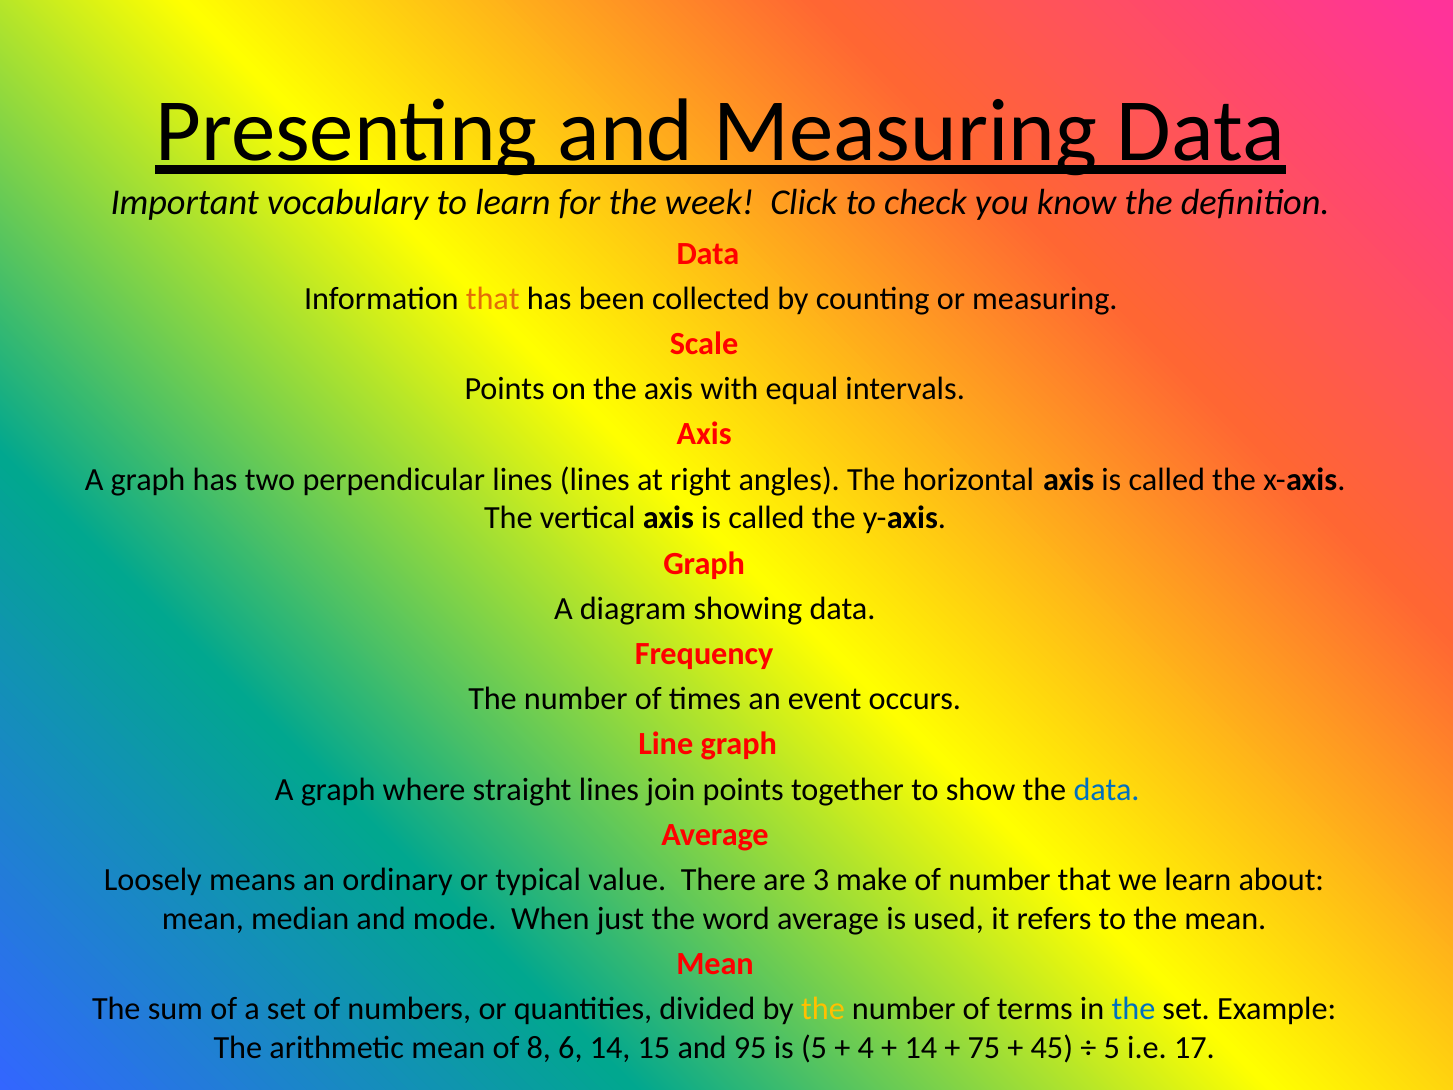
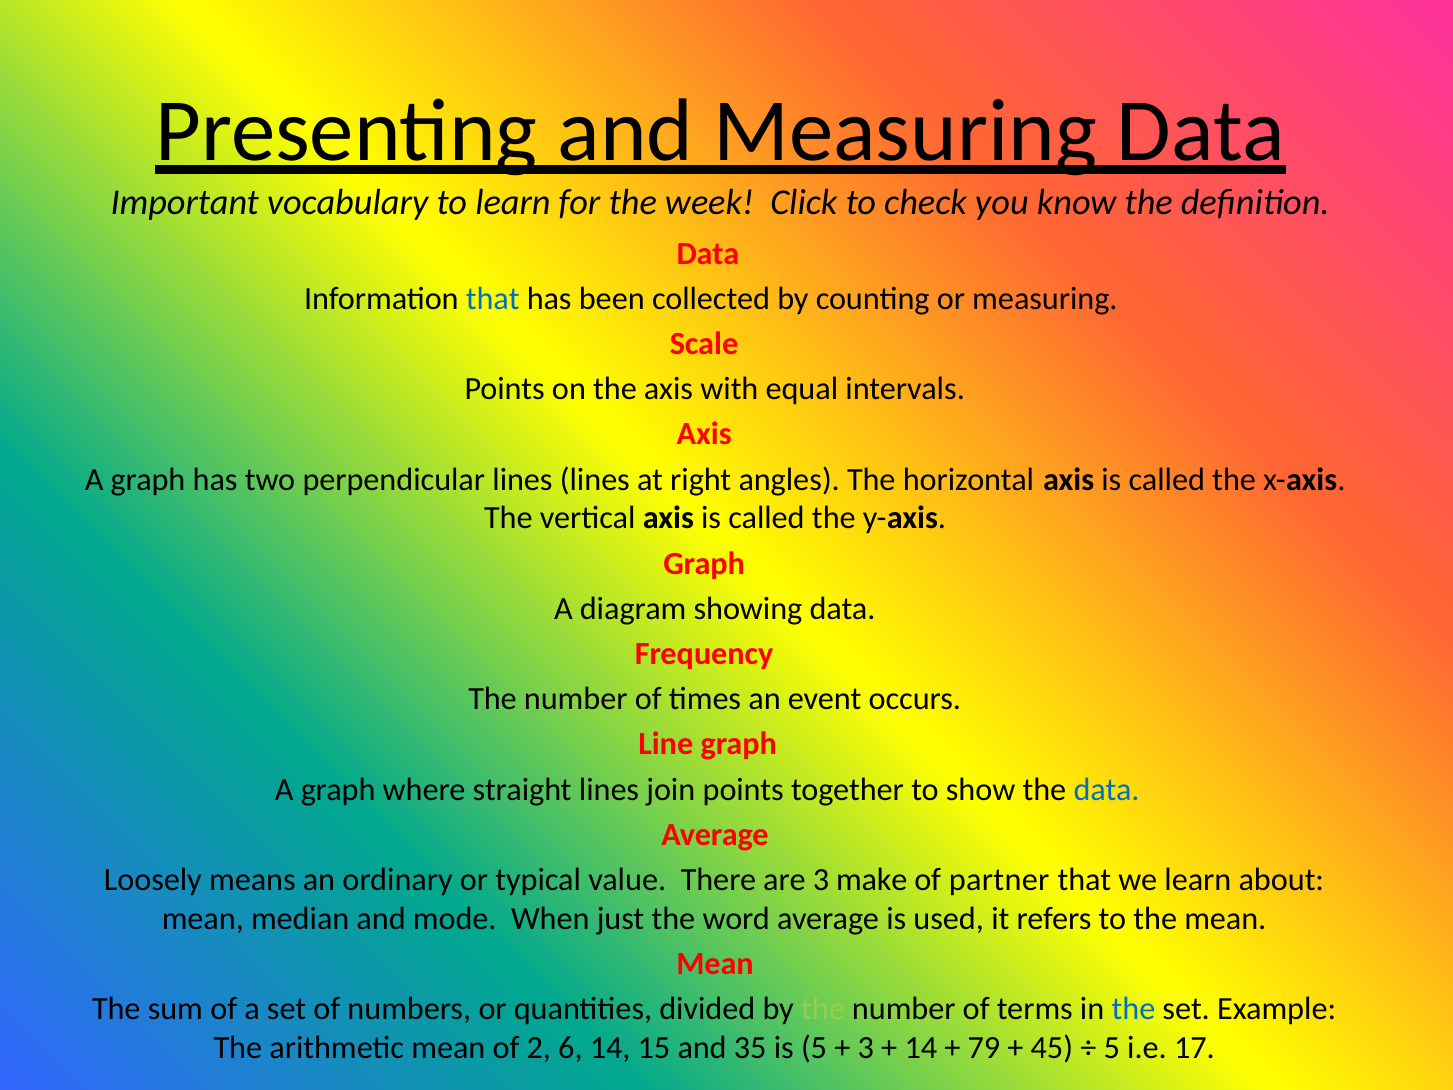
that colour: orange -> blue (493, 299)
of number: number -> partner (999, 880)
the colour: yellow -> light green (823, 1009)
8: 8 -> 2 (539, 1047)
95: 95 -> 35 (750, 1047)
4: 4 -> 3 (866, 1047)
75: 75 -> 79 (984, 1047)
